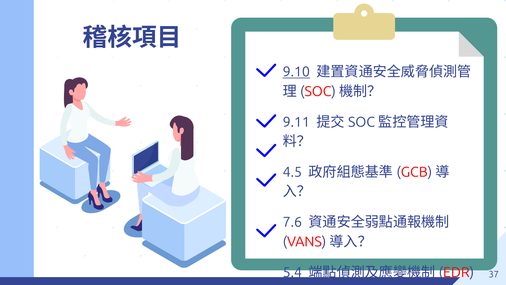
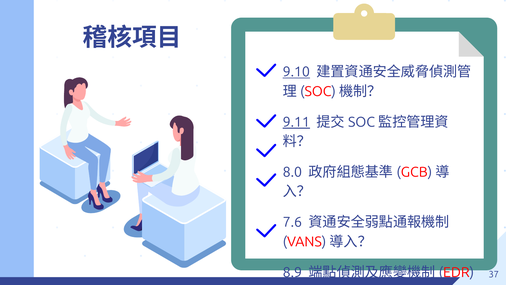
9.11 underline: none -> present (296, 122)
4.5: 4.5 -> 8.0 (292, 172)
5.4: 5.4 -> 8.9 (292, 272)
